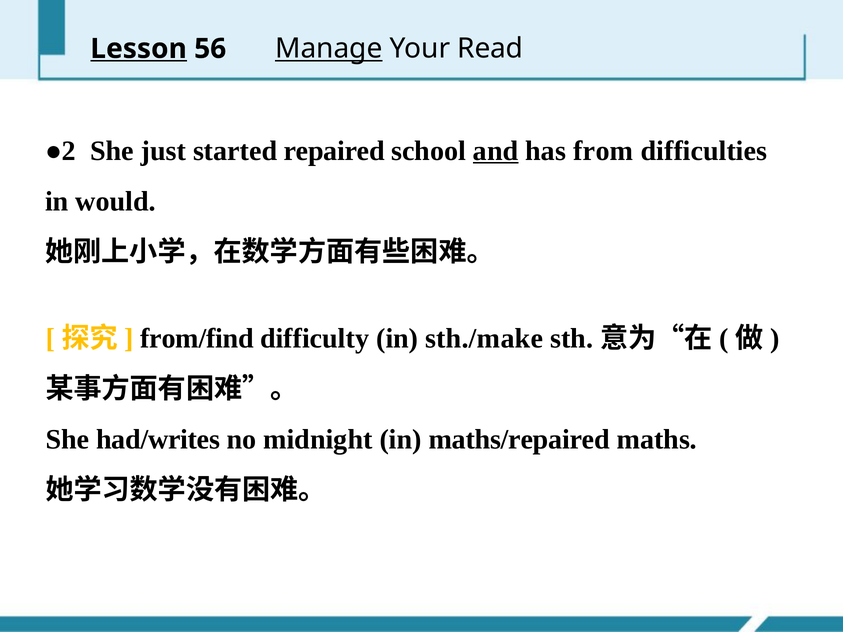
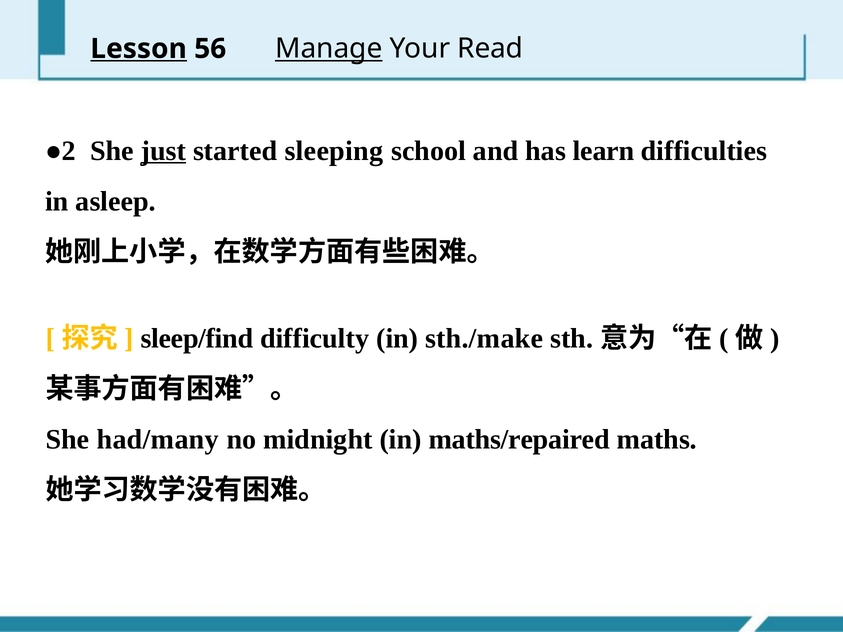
just underline: none -> present (163, 151)
repaired: repaired -> sleeping (334, 151)
and underline: present -> none (496, 151)
from: from -> learn (604, 151)
would: would -> asleep (116, 201)
from/find: from/find -> sleep/find (197, 339)
had/writes: had/writes -> had/many (158, 440)
